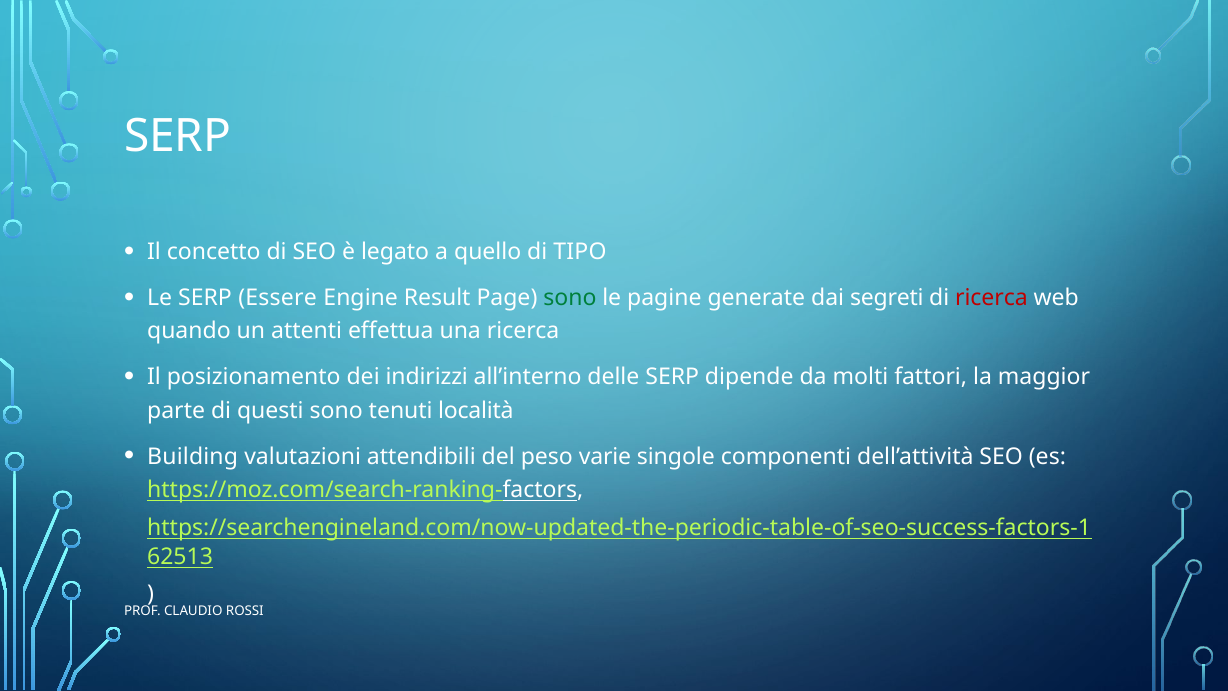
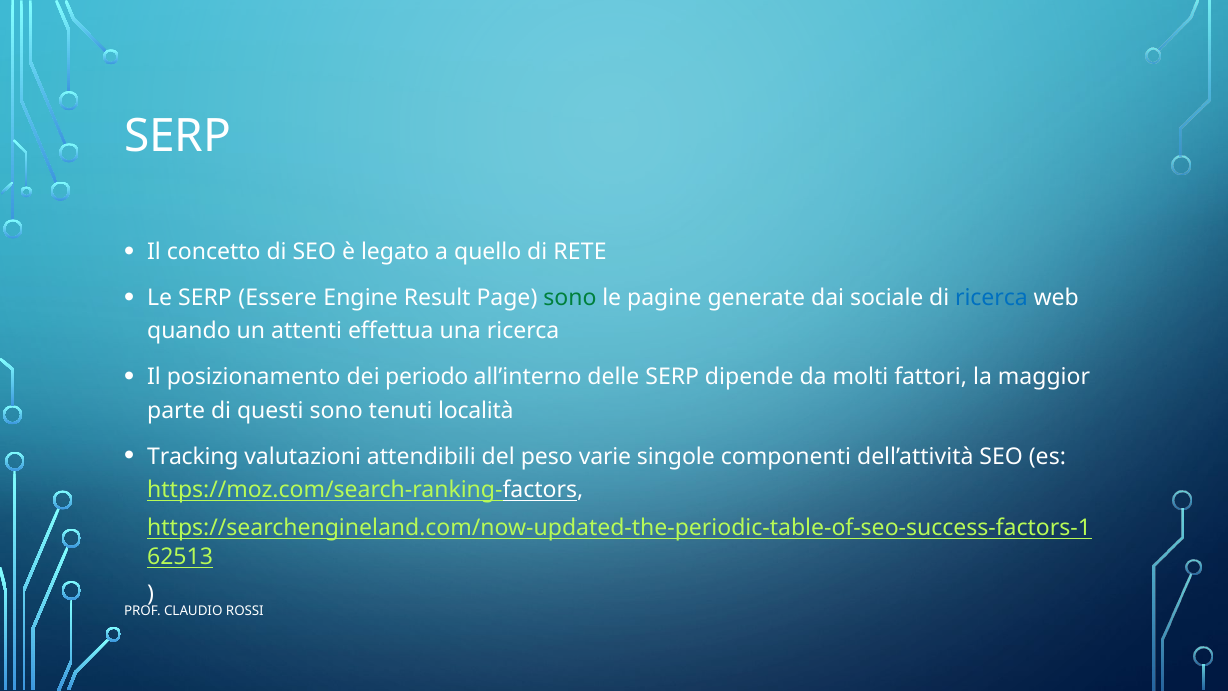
TIPO: TIPO -> RETE (580, 252)
segreti: segreti -> sociale (887, 298)
ricerca colour: red -> blue (991, 298)
indirizzi: indirizzi -> periodo (427, 377)
Building: Building -> Tracking (193, 456)
